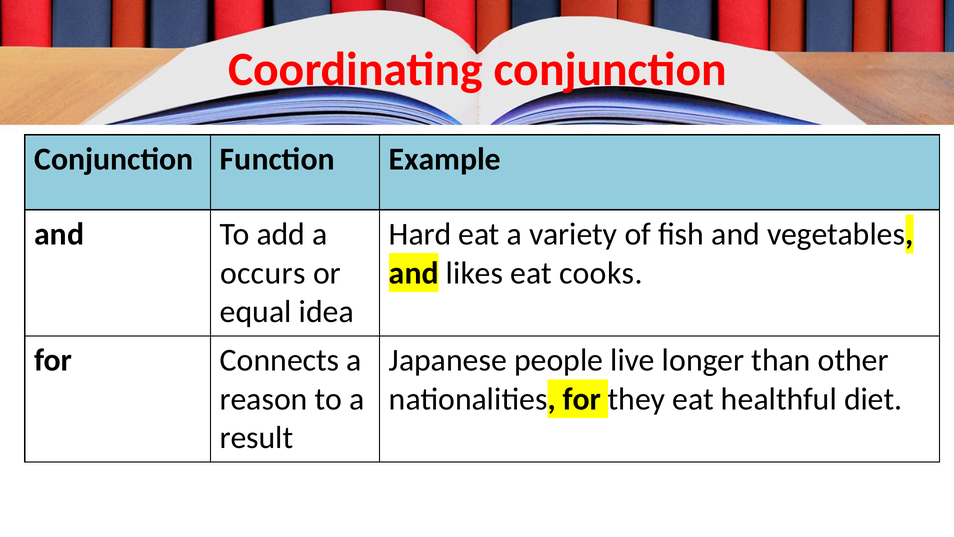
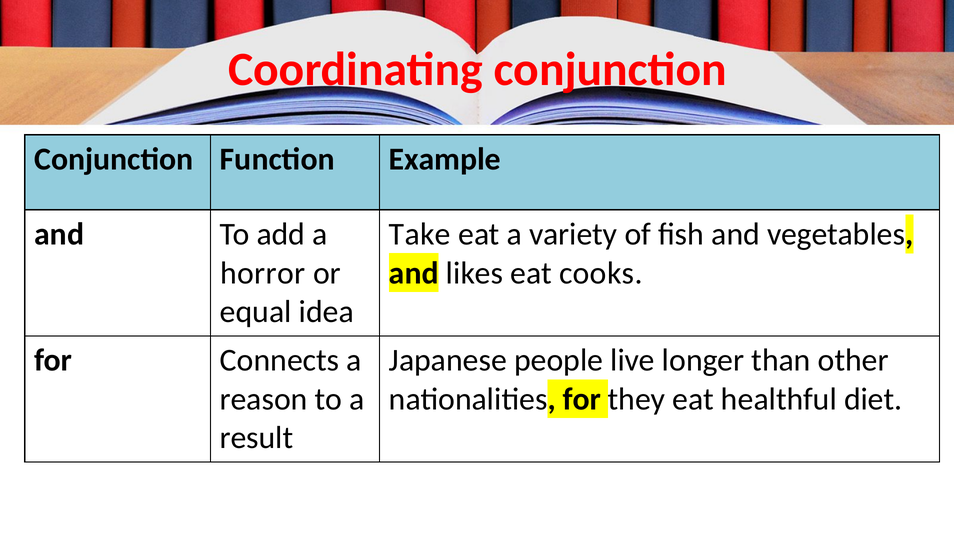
Hard: Hard -> Take (420, 234)
occurs: occurs -> horror (263, 273)
